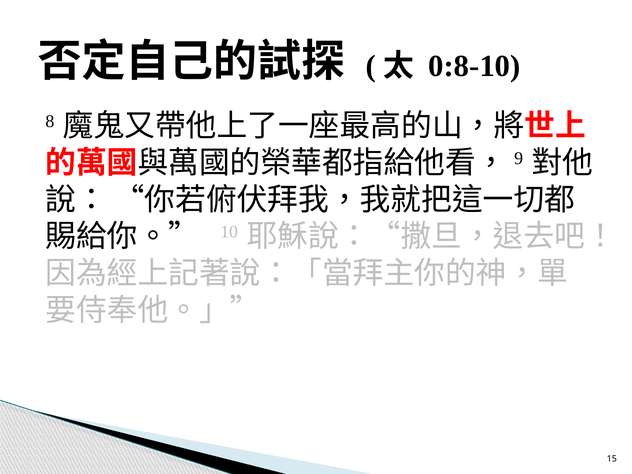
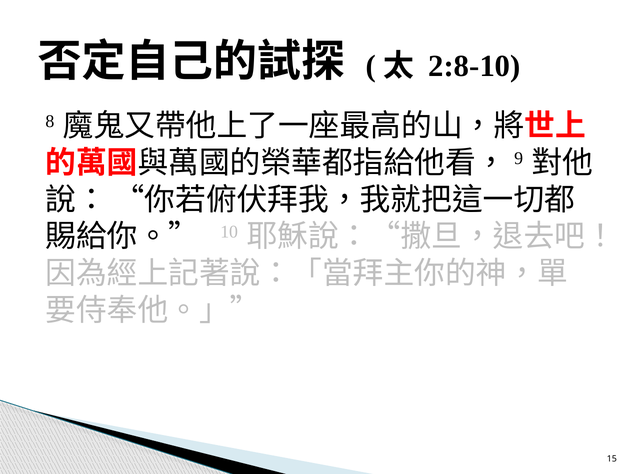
0:8-10: 0:8-10 -> 2:8-10 (474, 66)
